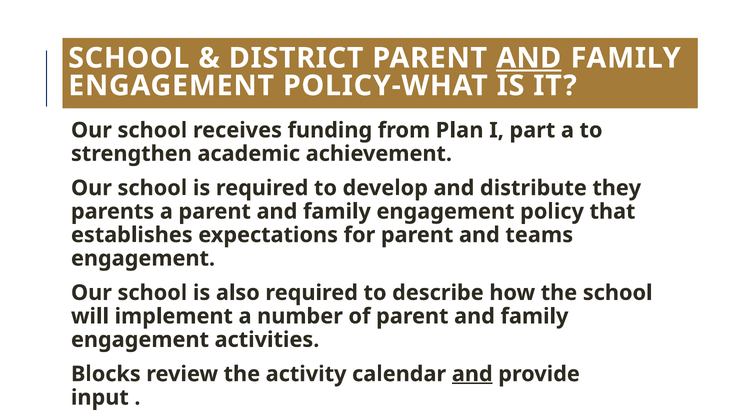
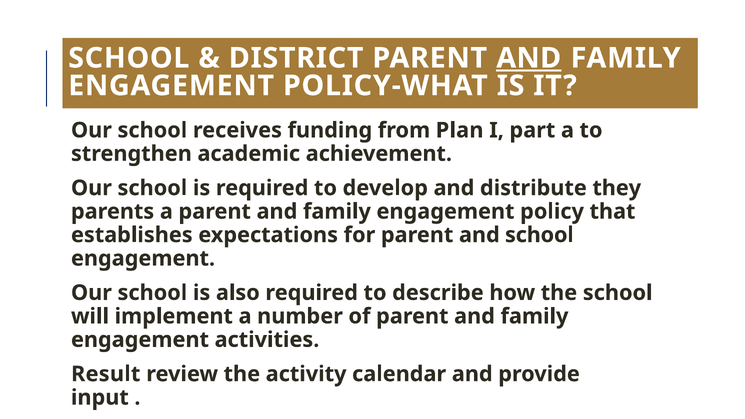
and teams: teams -> school (539, 235)
Blocks: Blocks -> Result (106, 374)
and underline: present -> none (472, 374)
